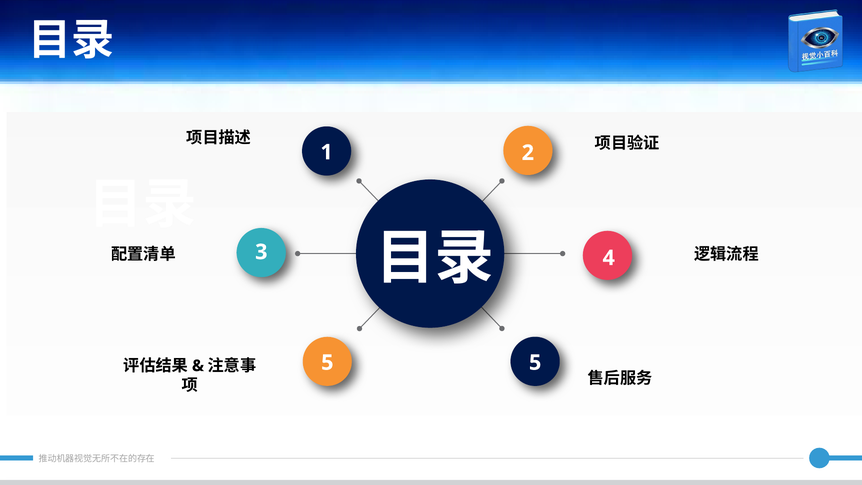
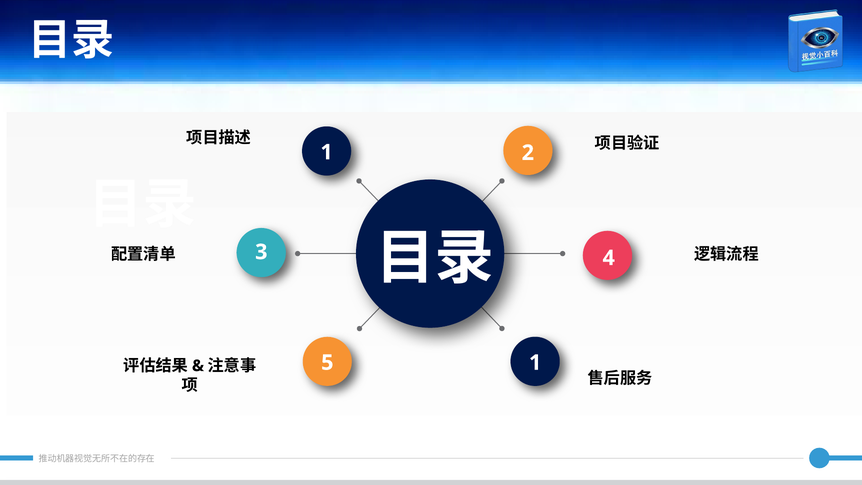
5 5: 5 -> 1 (535, 363)
